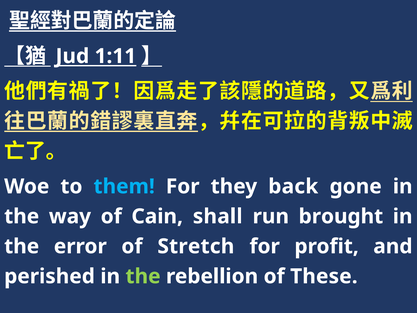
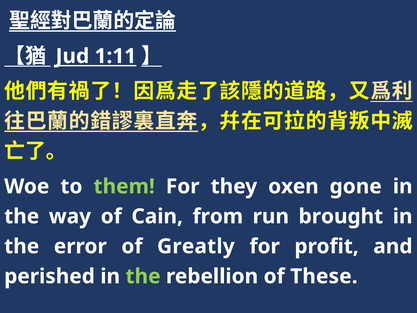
them colour: light blue -> light green (124, 186)
back: back -> oxen (293, 186)
shall: shall -> from (218, 216)
Stretch: Stretch -> Greatly (196, 246)
